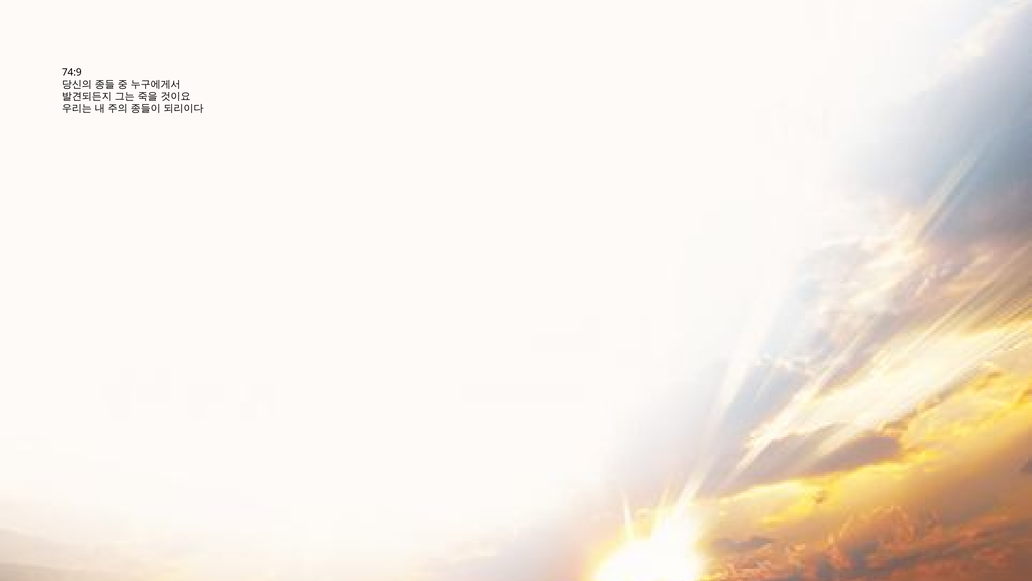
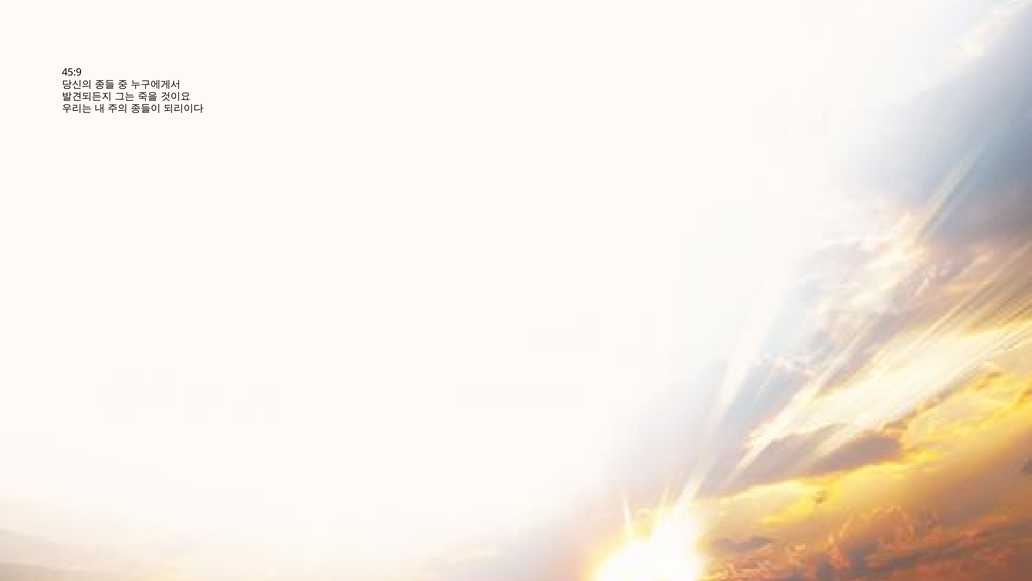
74:9: 74:9 -> 45:9 (72, 72)
